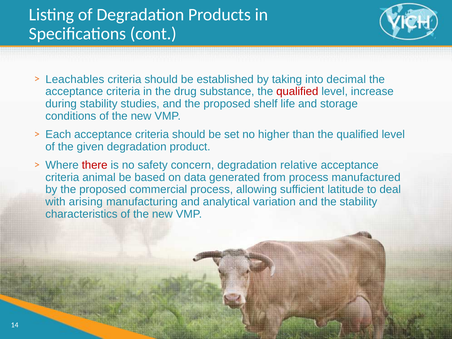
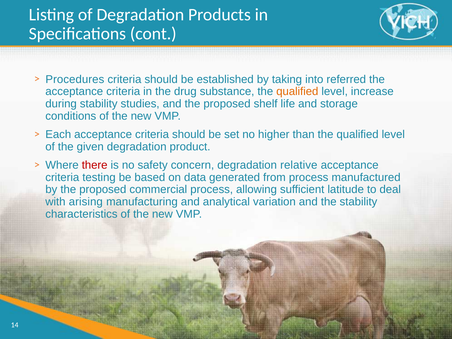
Leachables: Leachables -> Procedures (75, 79)
decimal: decimal -> referred (346, 79)
qualified colour: red -> orange (297, 92)
animal: animal -> testing (99, 177)
